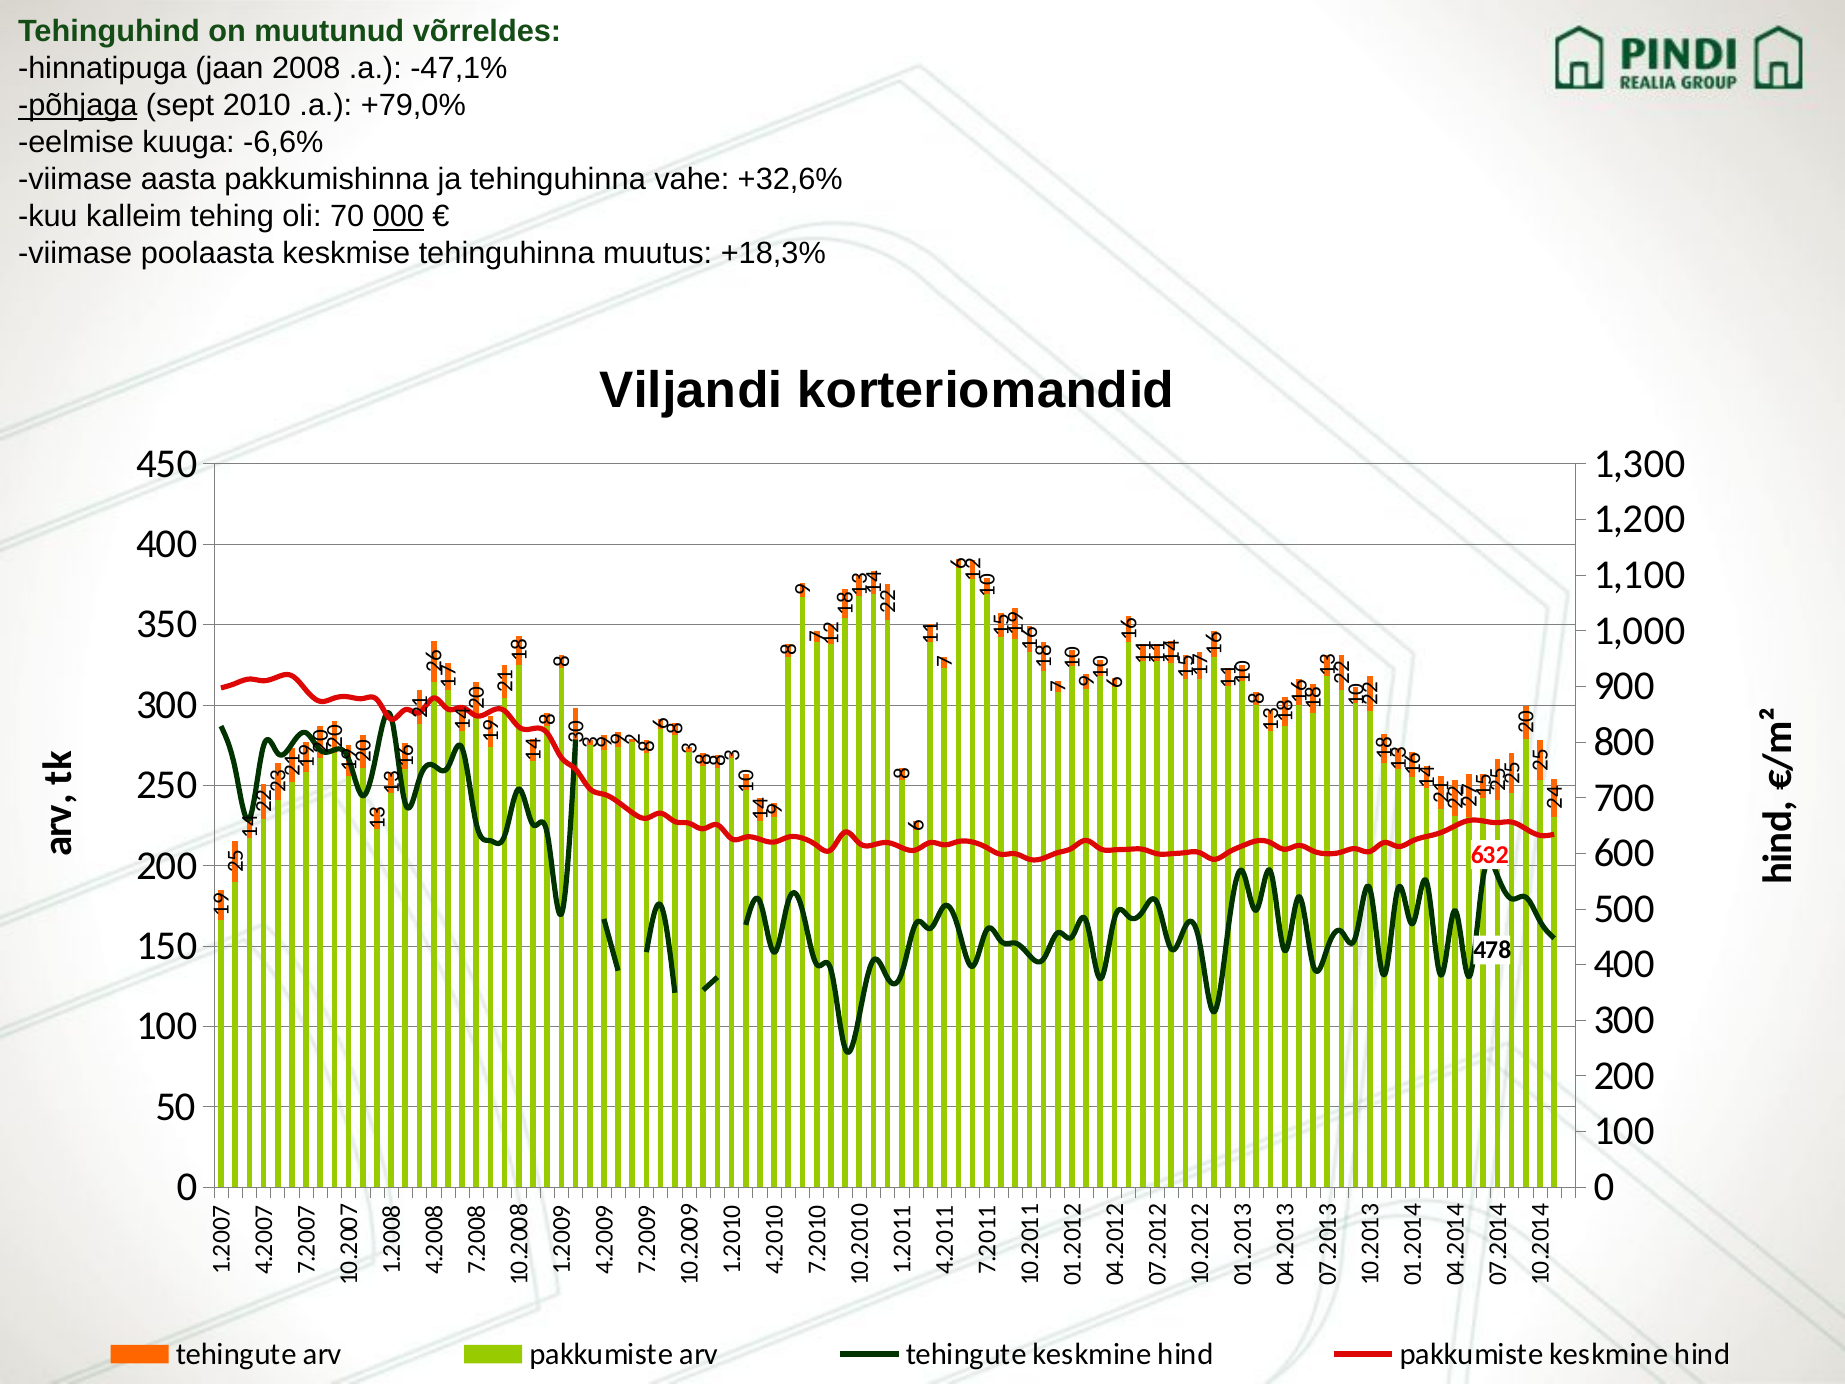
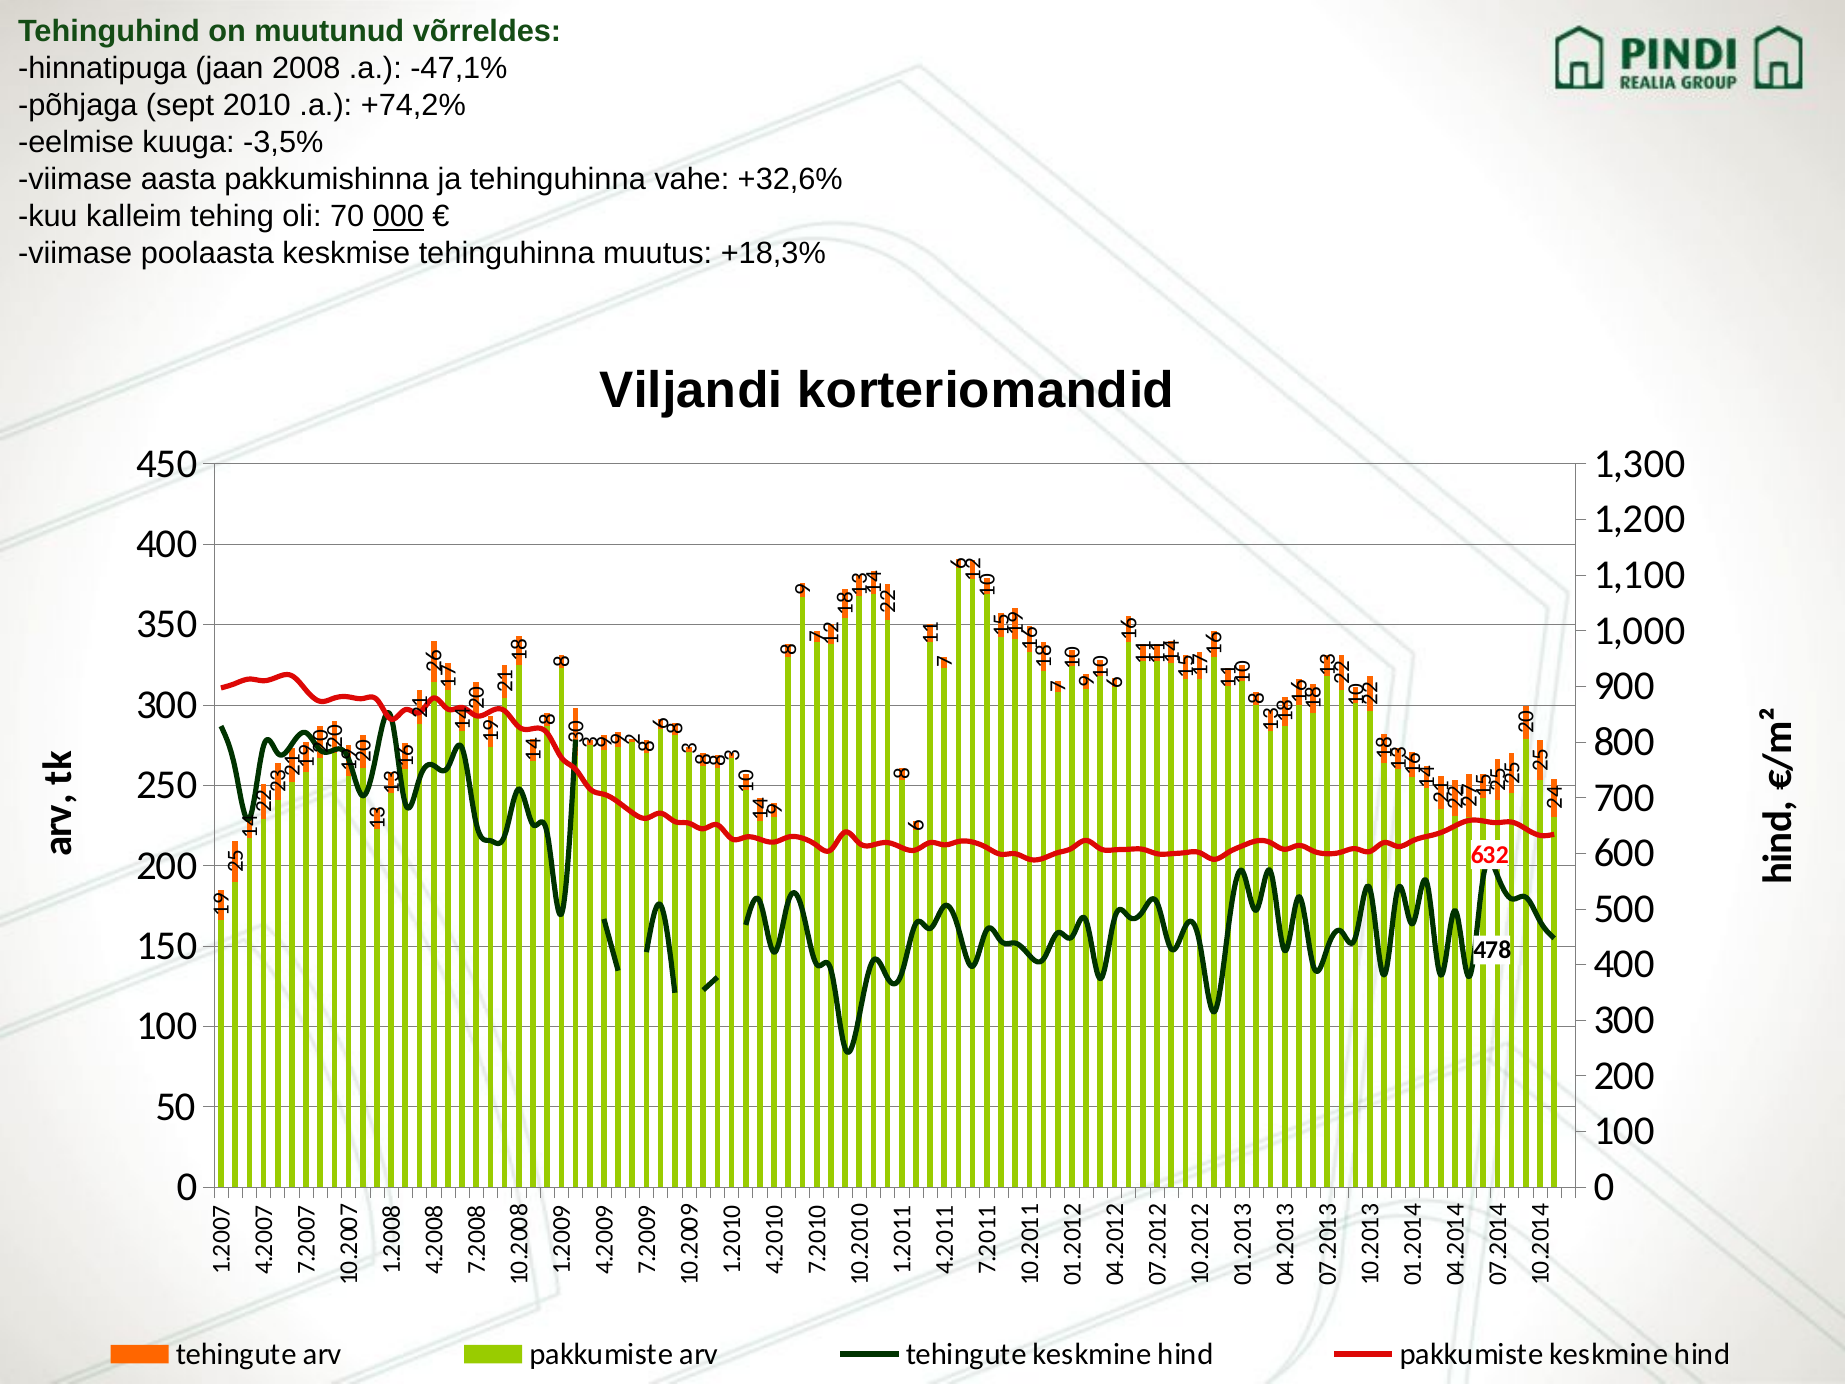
põhjaga underline: present -> none (78, 106)
+79,0%: +79,0% -> +74,2% (413, 106)
-6,6%: -6,6% -> -3,5% (283, 143)
